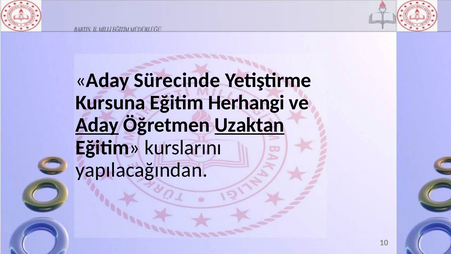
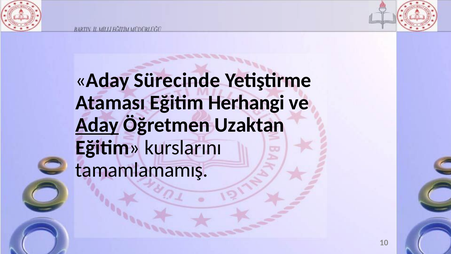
Kursuna: Kursuna -> Ataması (110, 103)
Uzaktan underline: present -> none (249, 125)
yapılacağından: yapılacağından -> tamamlamamış (142, 170)
